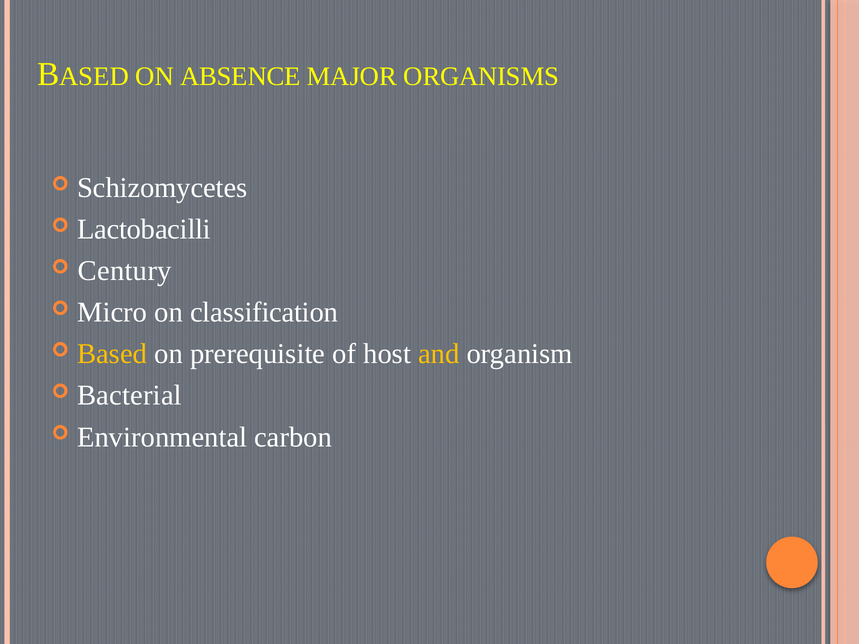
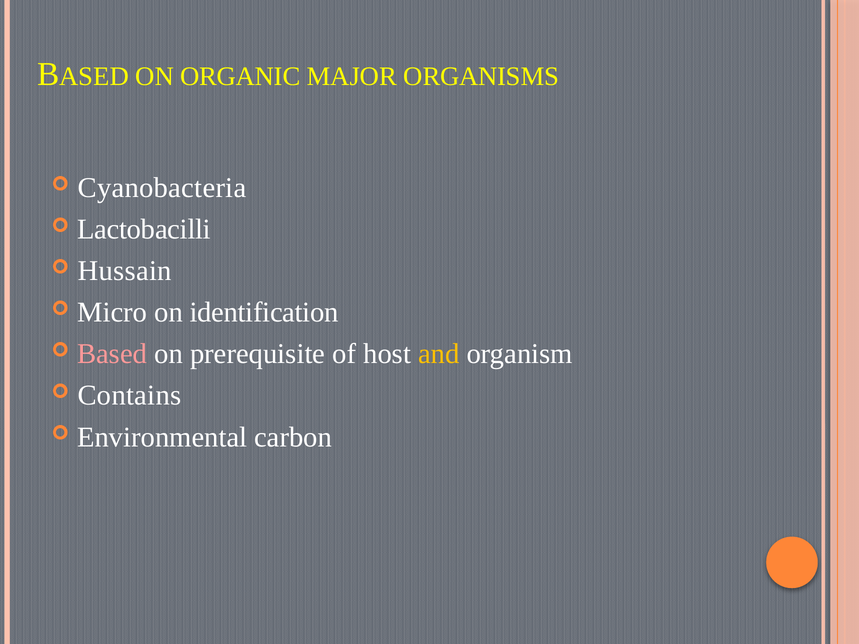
ABSENCE: ABSENCE -> ORGANIC (240, 76)
Schizomycetes: Schizomycetes -> Cyanobacteria (162, 188)
Century: Century -> Hussain (125, 271)
classification: classification -> identification (264, 313)
Based colour: yellow -> pink (112, 354)
Bacterial: Bacterial -> Contains (129, 396)
